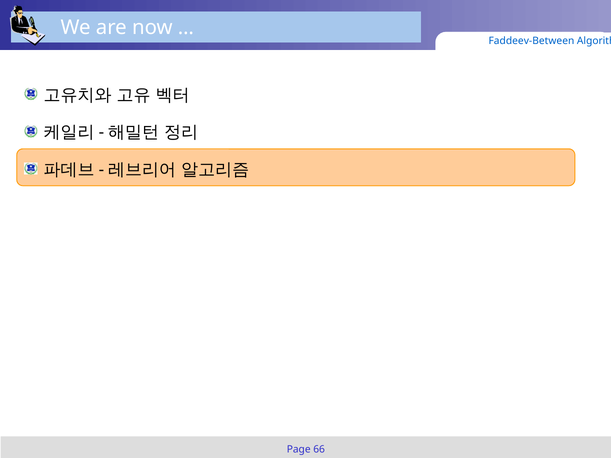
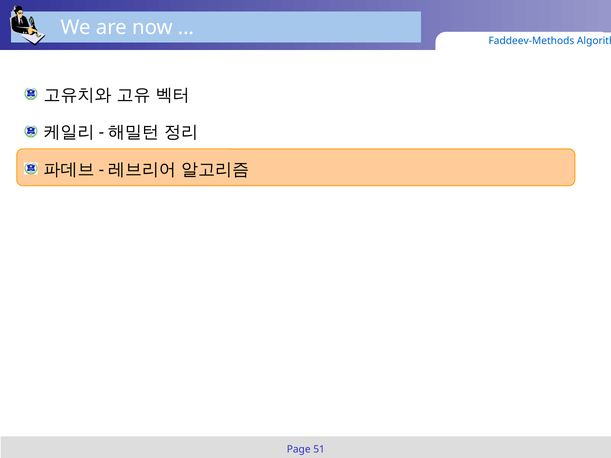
Faddeev-Between: Faddeev-Between -> Faddeev-Methods (531, 41)
66: 66 -> 51 (319, 450)
